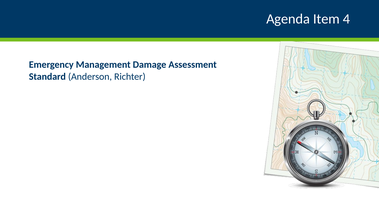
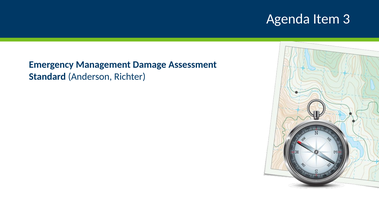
4: 4 -> 3 (346, 19)
